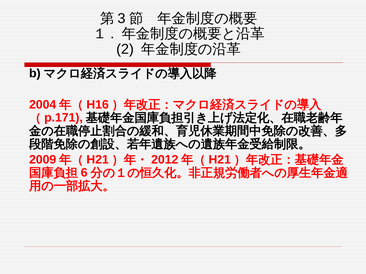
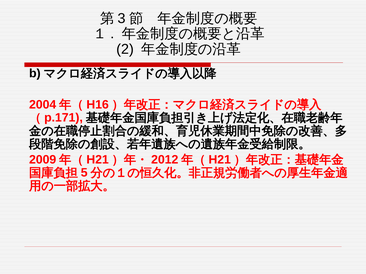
6: 6 -> 5 (84, 173)
